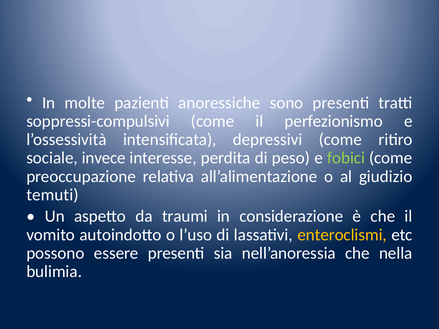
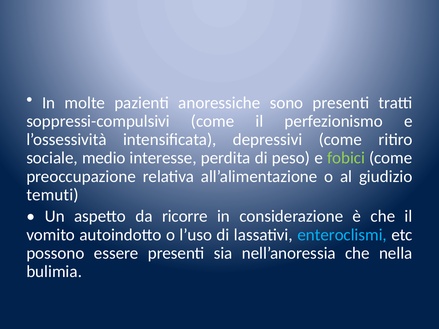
invece: invece -> medio (104, 158)
traumi: traumi -> ricorre (185, 217)
enteroclismi colour: yellow -> light blue (342, 235)
